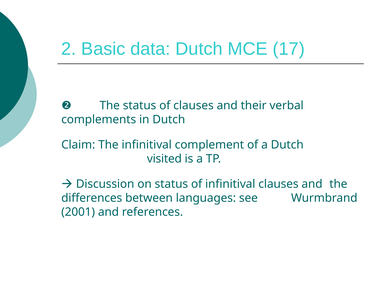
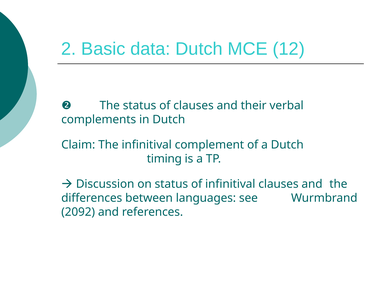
17: 17 -> 12 (289, 49)
visited: visited -> timing (164, 159)
2001: 2001 -> 2092 (78, 212)
